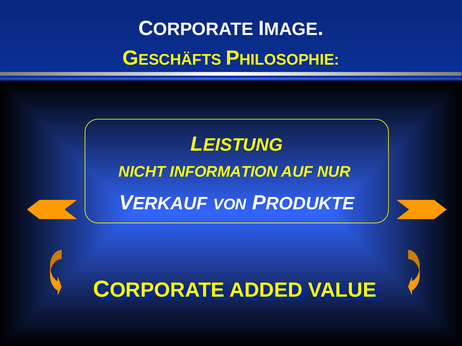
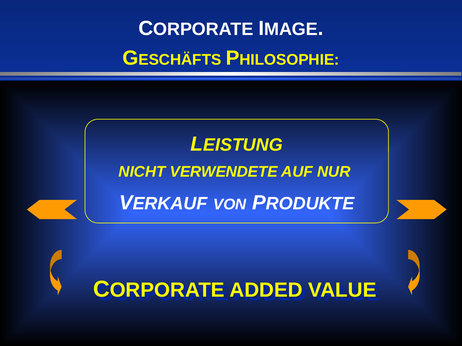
INFORMATION: INFORMATION -> VERWENDETE (224, 172)
